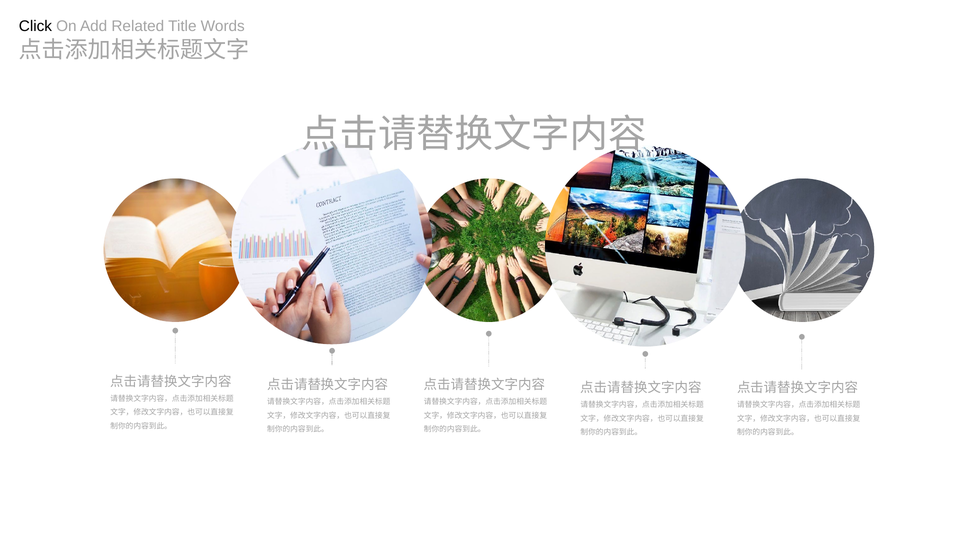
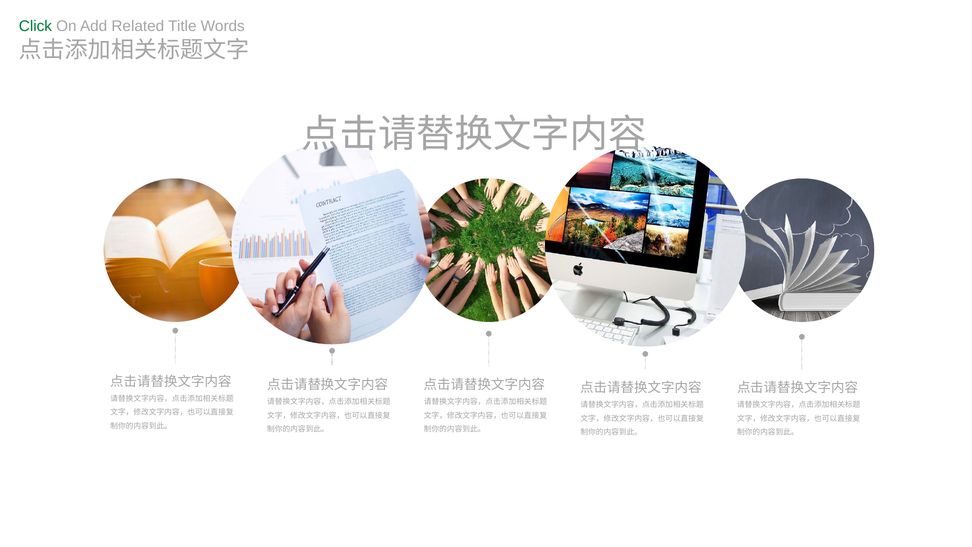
Click colour: black -> green (35, 26)
